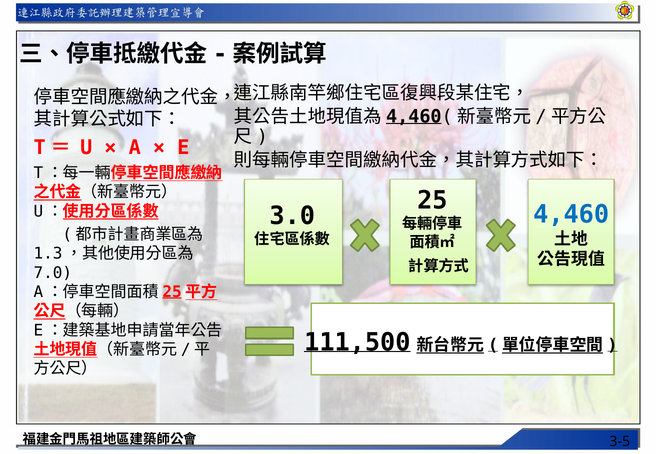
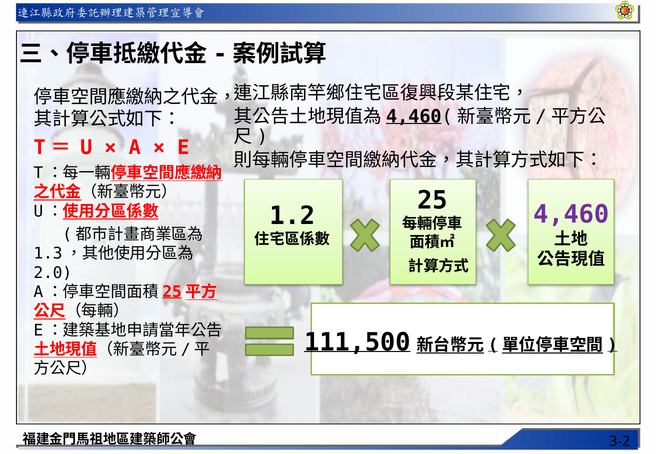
4,460 colour: blue -> purple (571, 215)
3.0: 3.0 -> 1.2 (292, 216)
7.0: 7.0 -> 2.0 (53, 273)
3-5: 3-5 -> 3-2 (620, 441)
